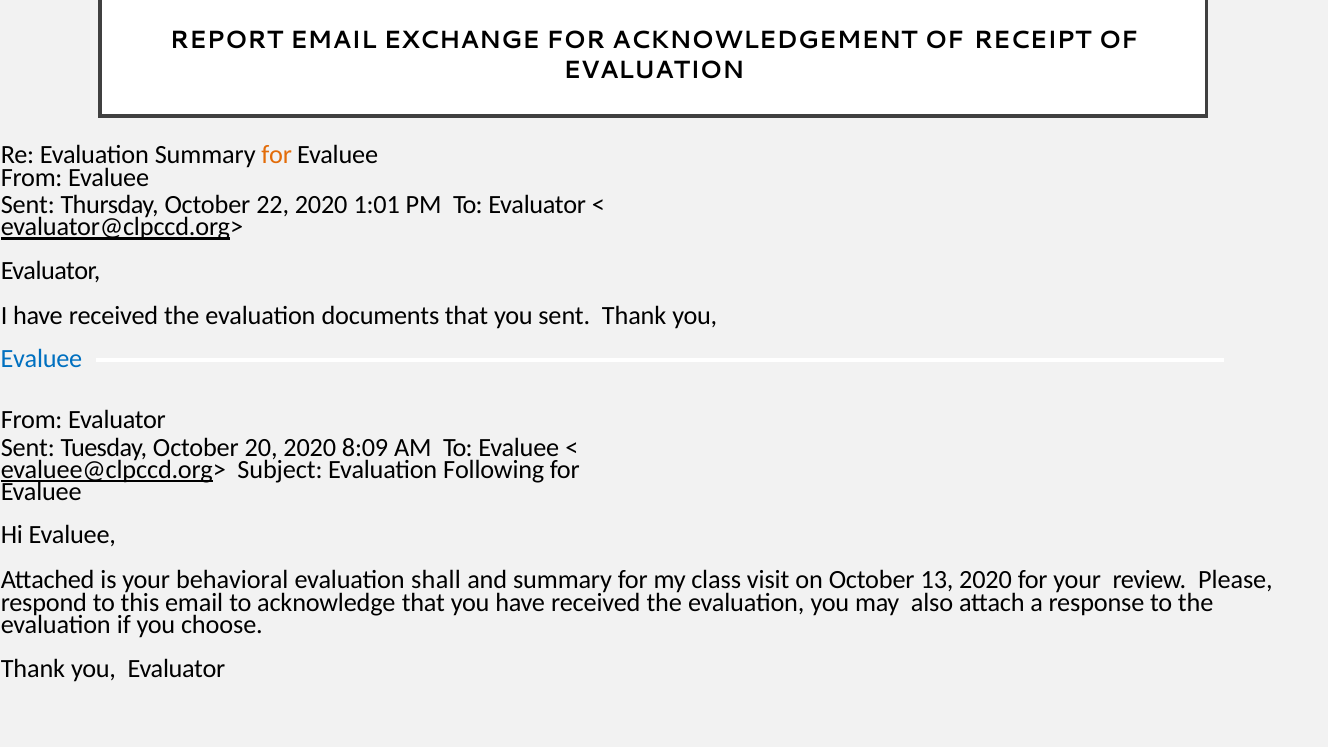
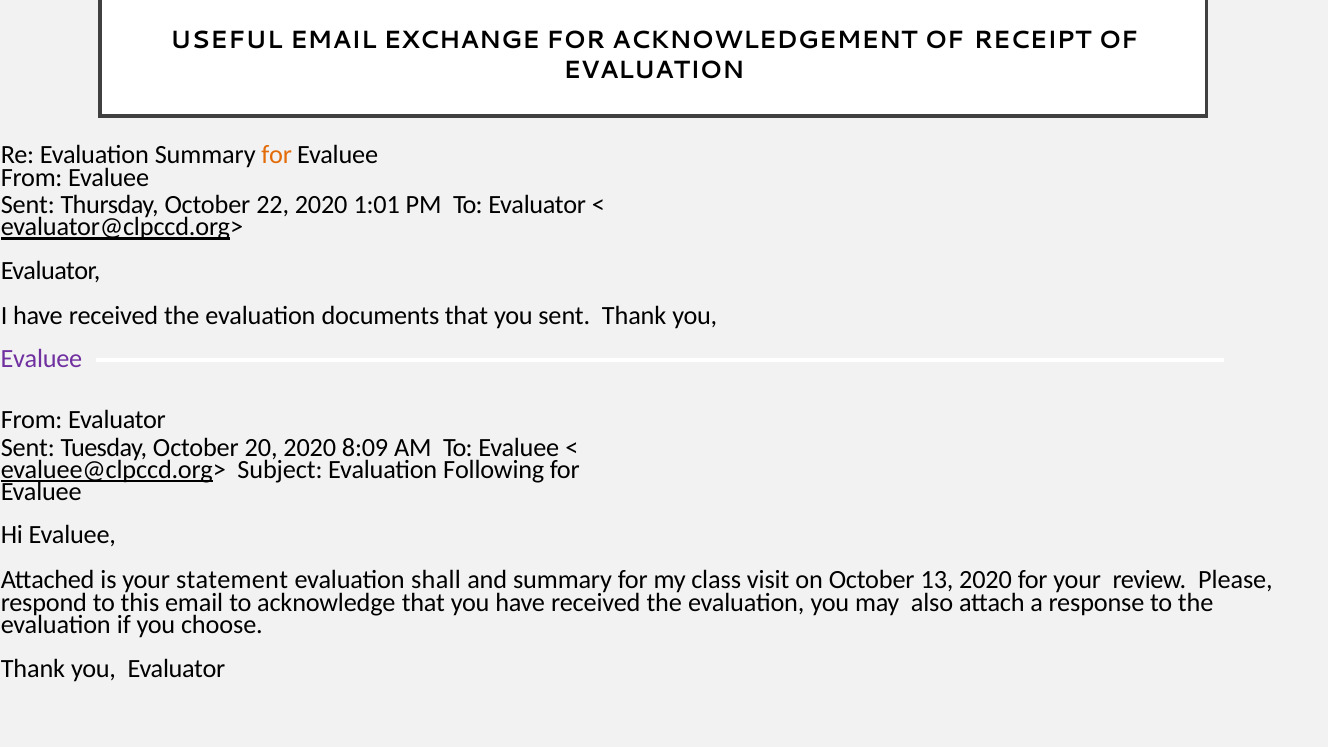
REPORT: REPORT -> USEFUL (226, 40)
Evaluee colour: blue -> purple (41, 359)
behavioral: behavioral -> statement (232, 580)
